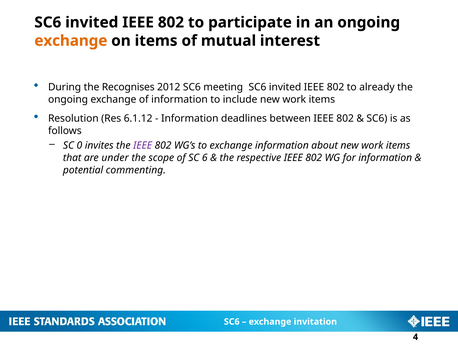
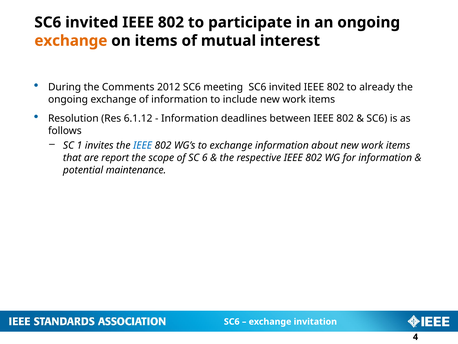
Recognises: Recognises -> Comments (128, 87)
0: 0 -> 1 (79, 145)
IEEE colour: purple -> blue (143, 145)
under: under -> report (115, 158)
commenting: commenting -> maintenance (136, 170)
